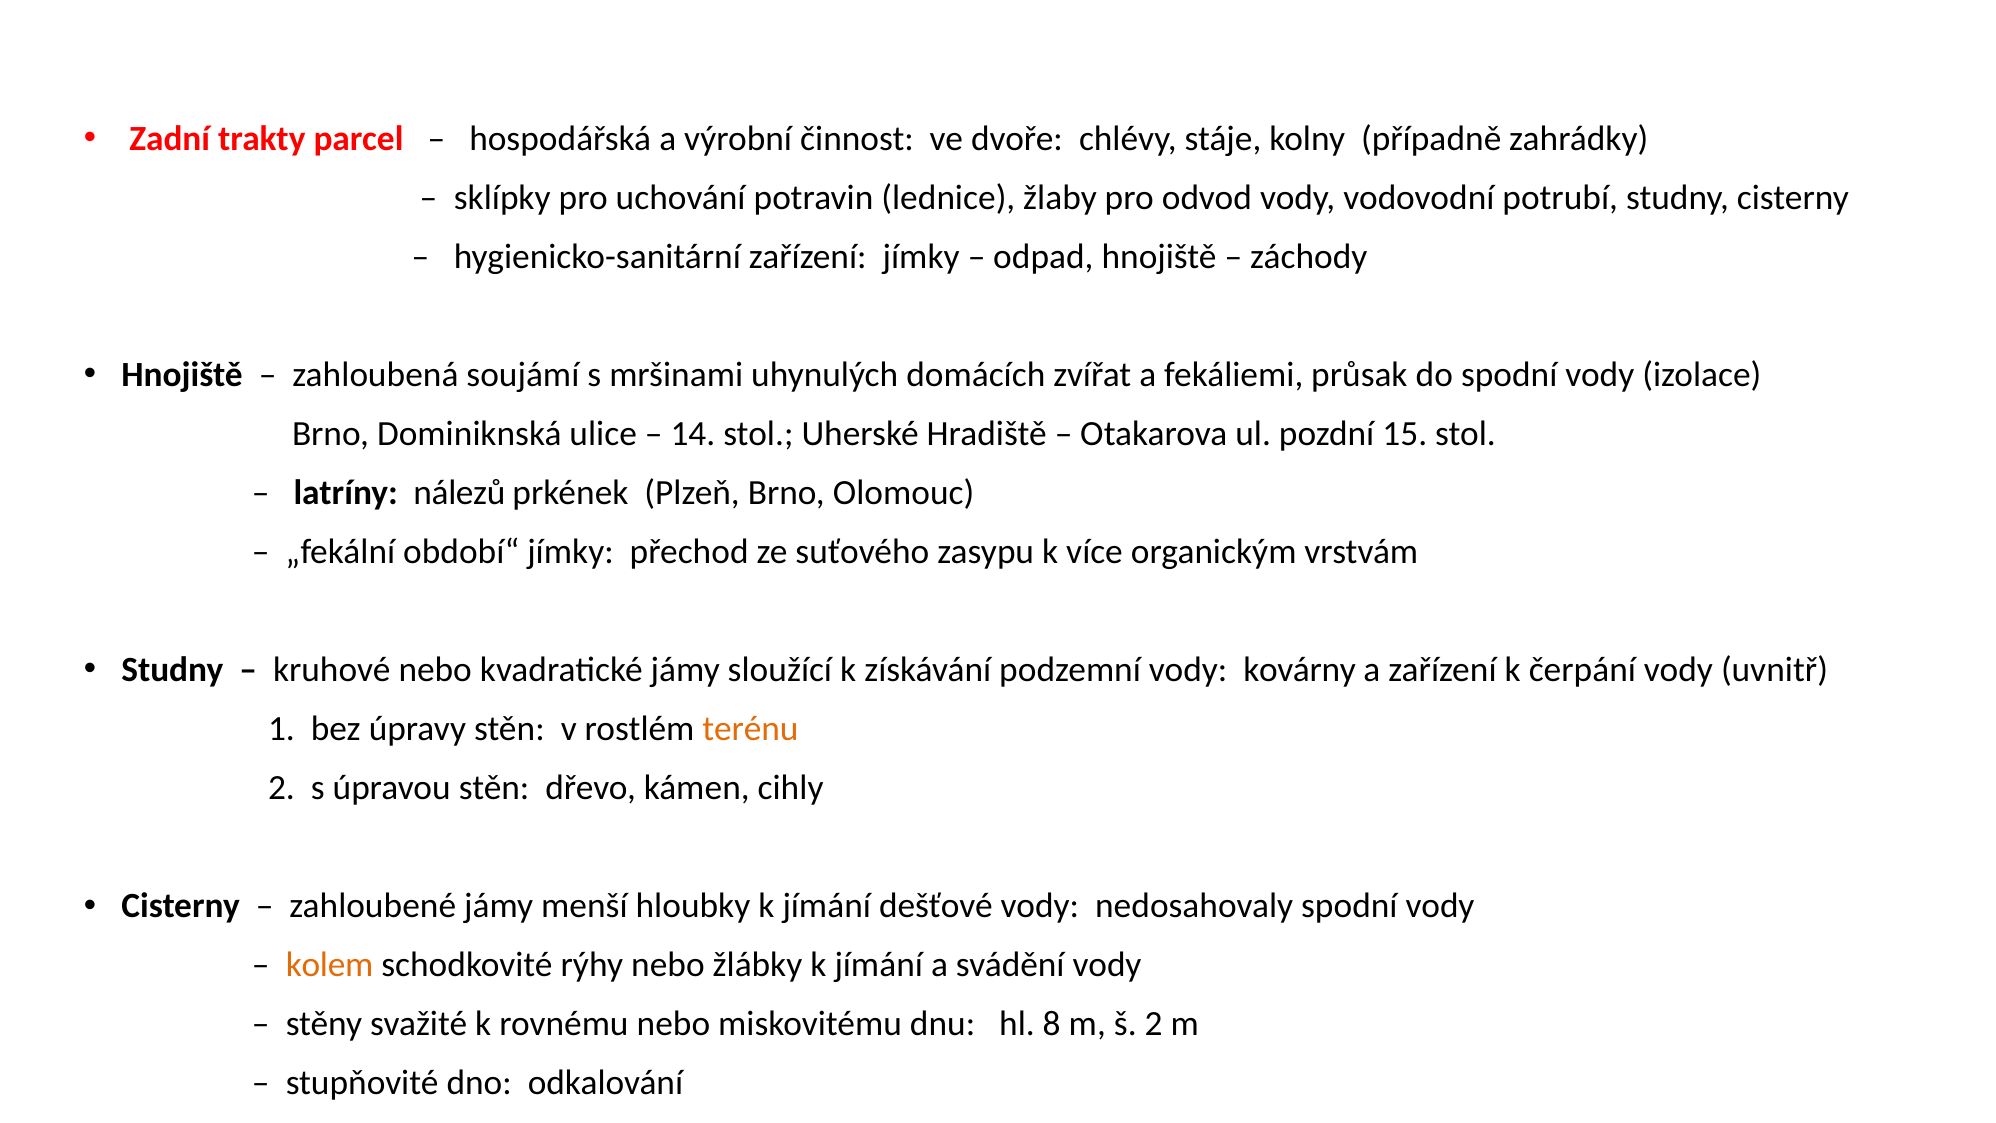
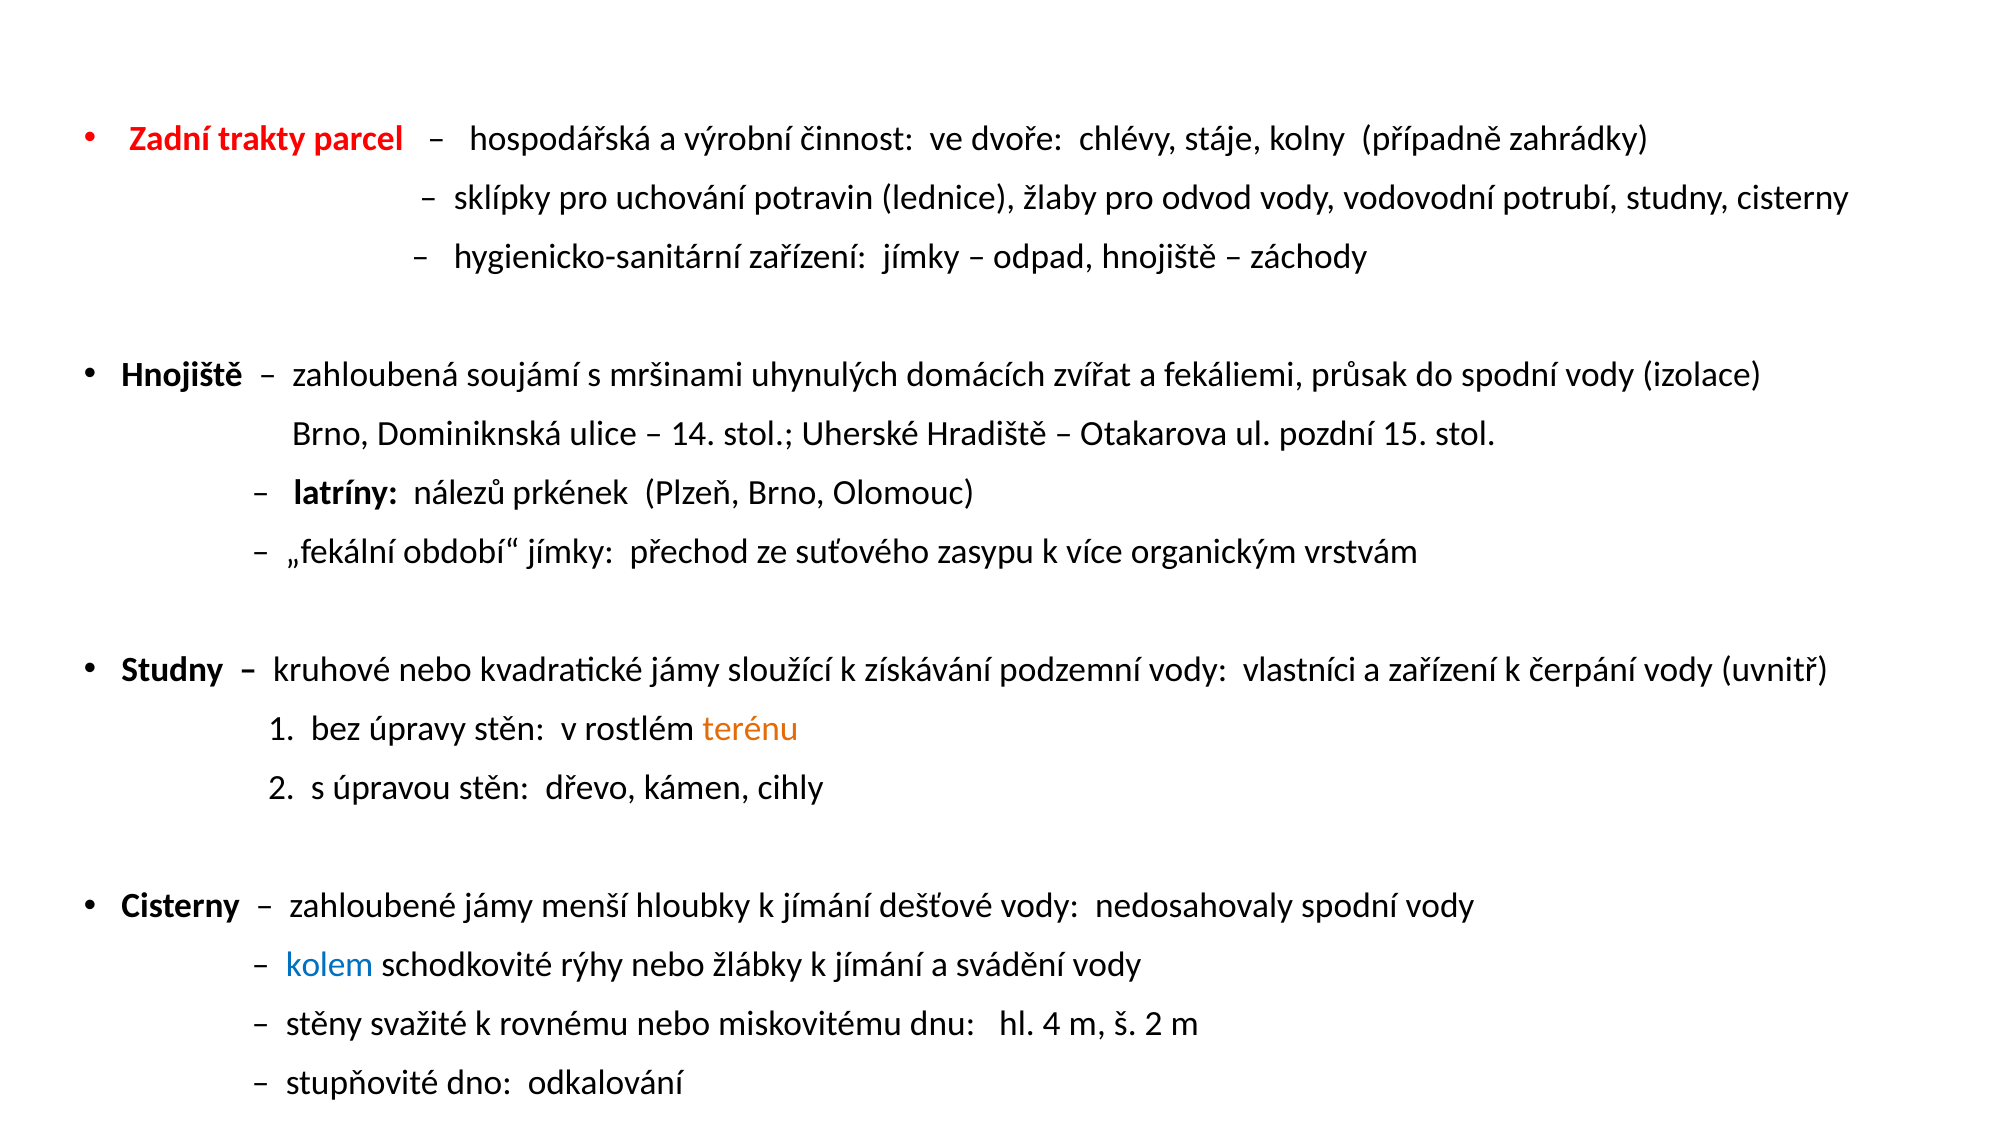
kovárny: kovárny -> vlastníci (1300, 670)
kolem colour: orange -> blue (330, 965)
8: 8 -> 4 (1052, 1024)
